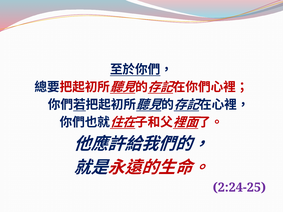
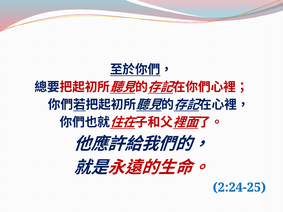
2:24-25 colour: purple -> blue (239, 188)
